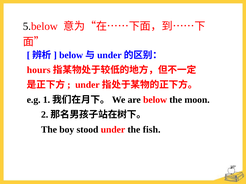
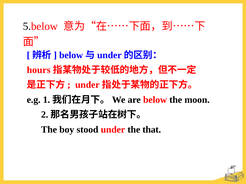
fish: fish -> that (152, 130)
